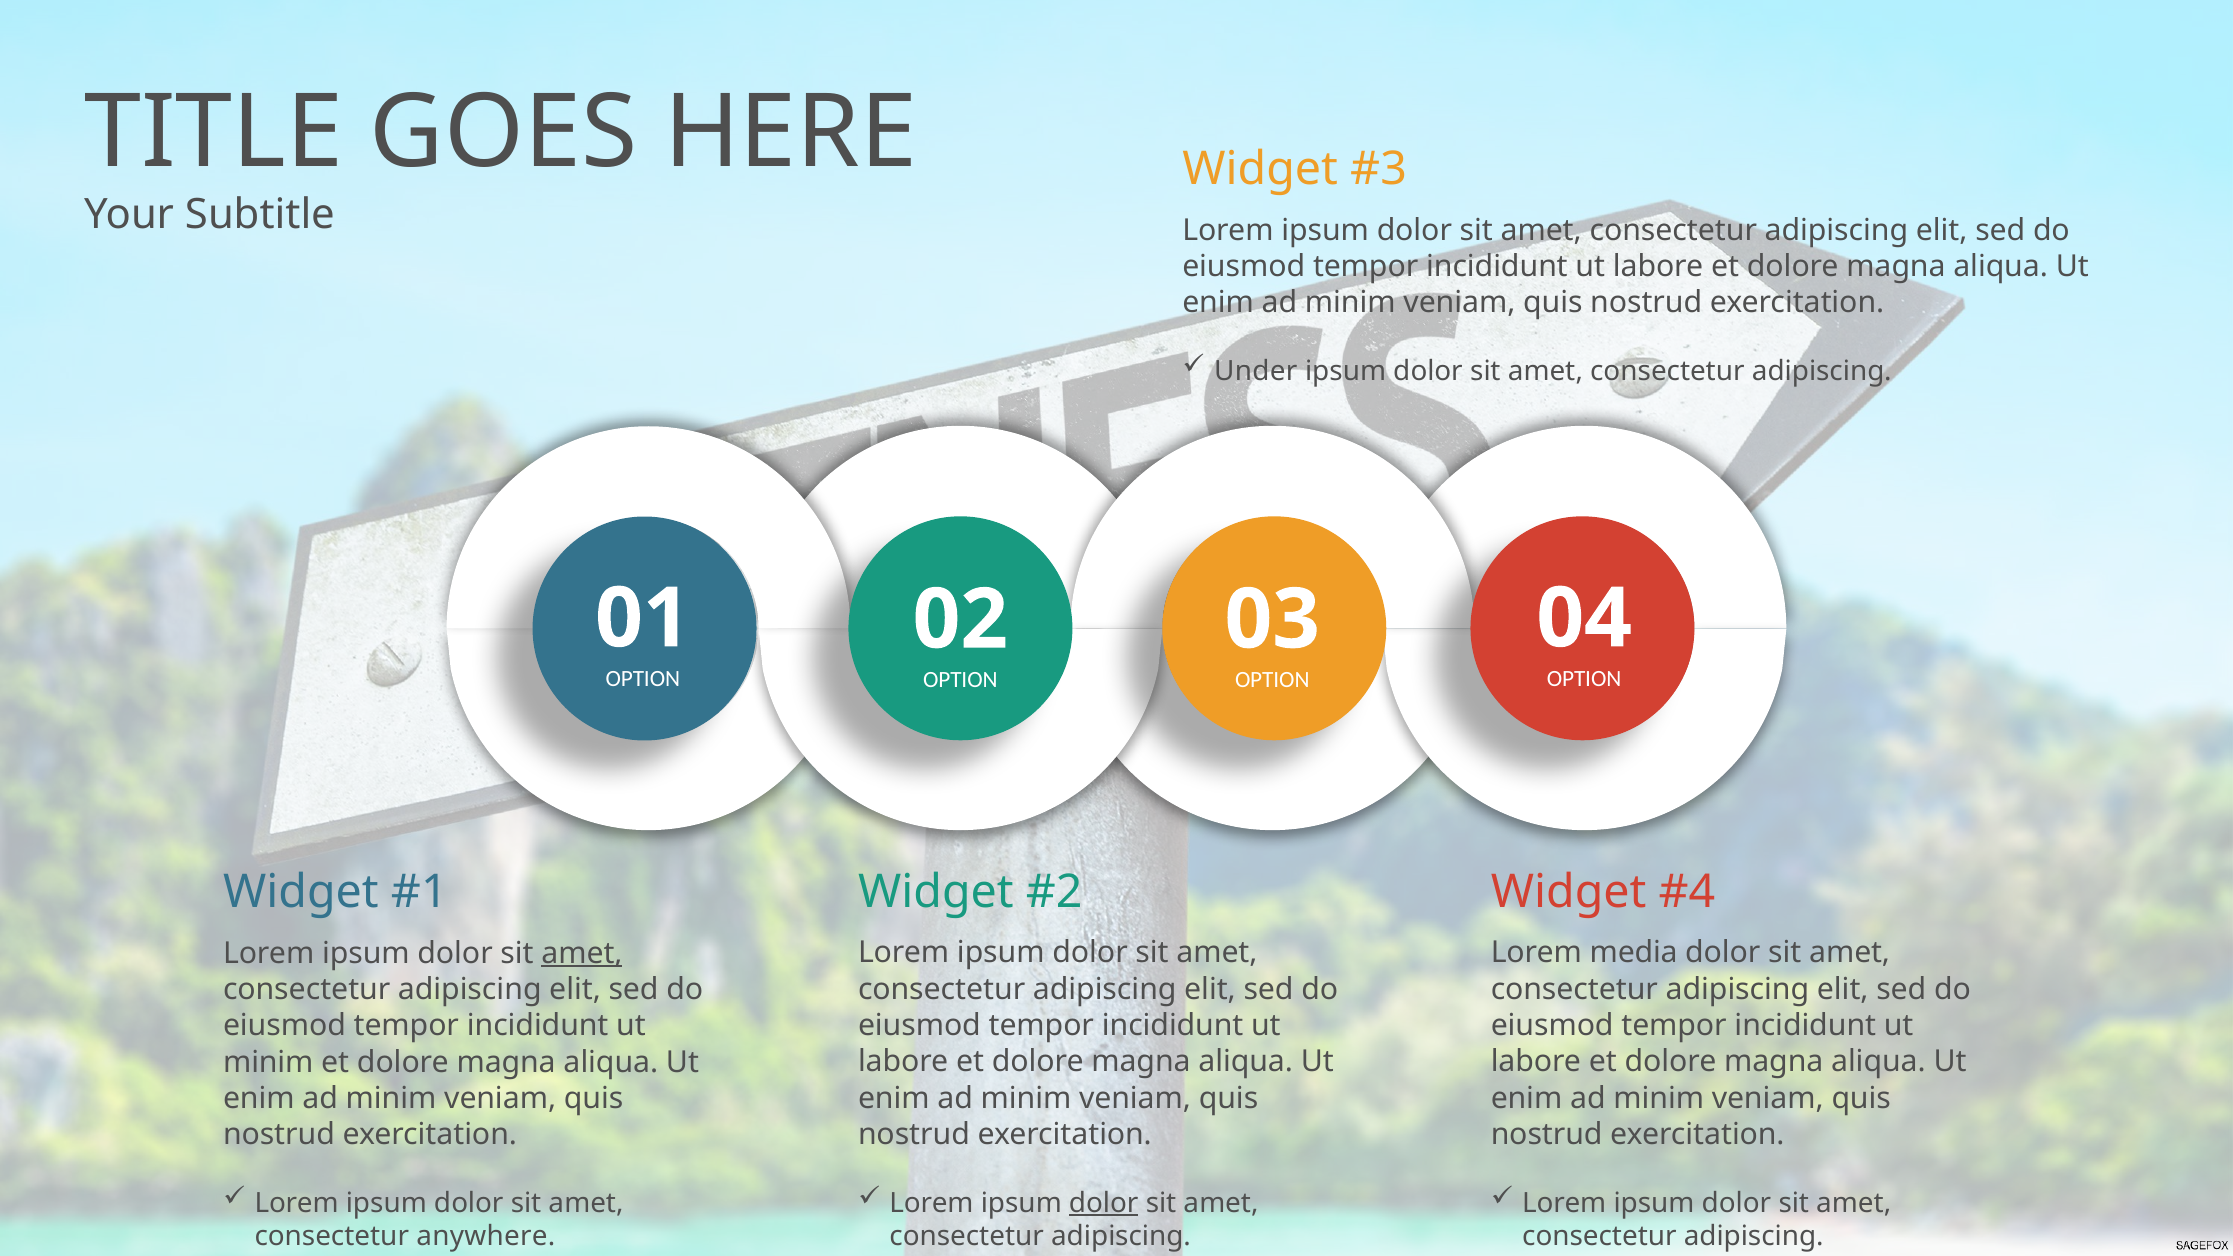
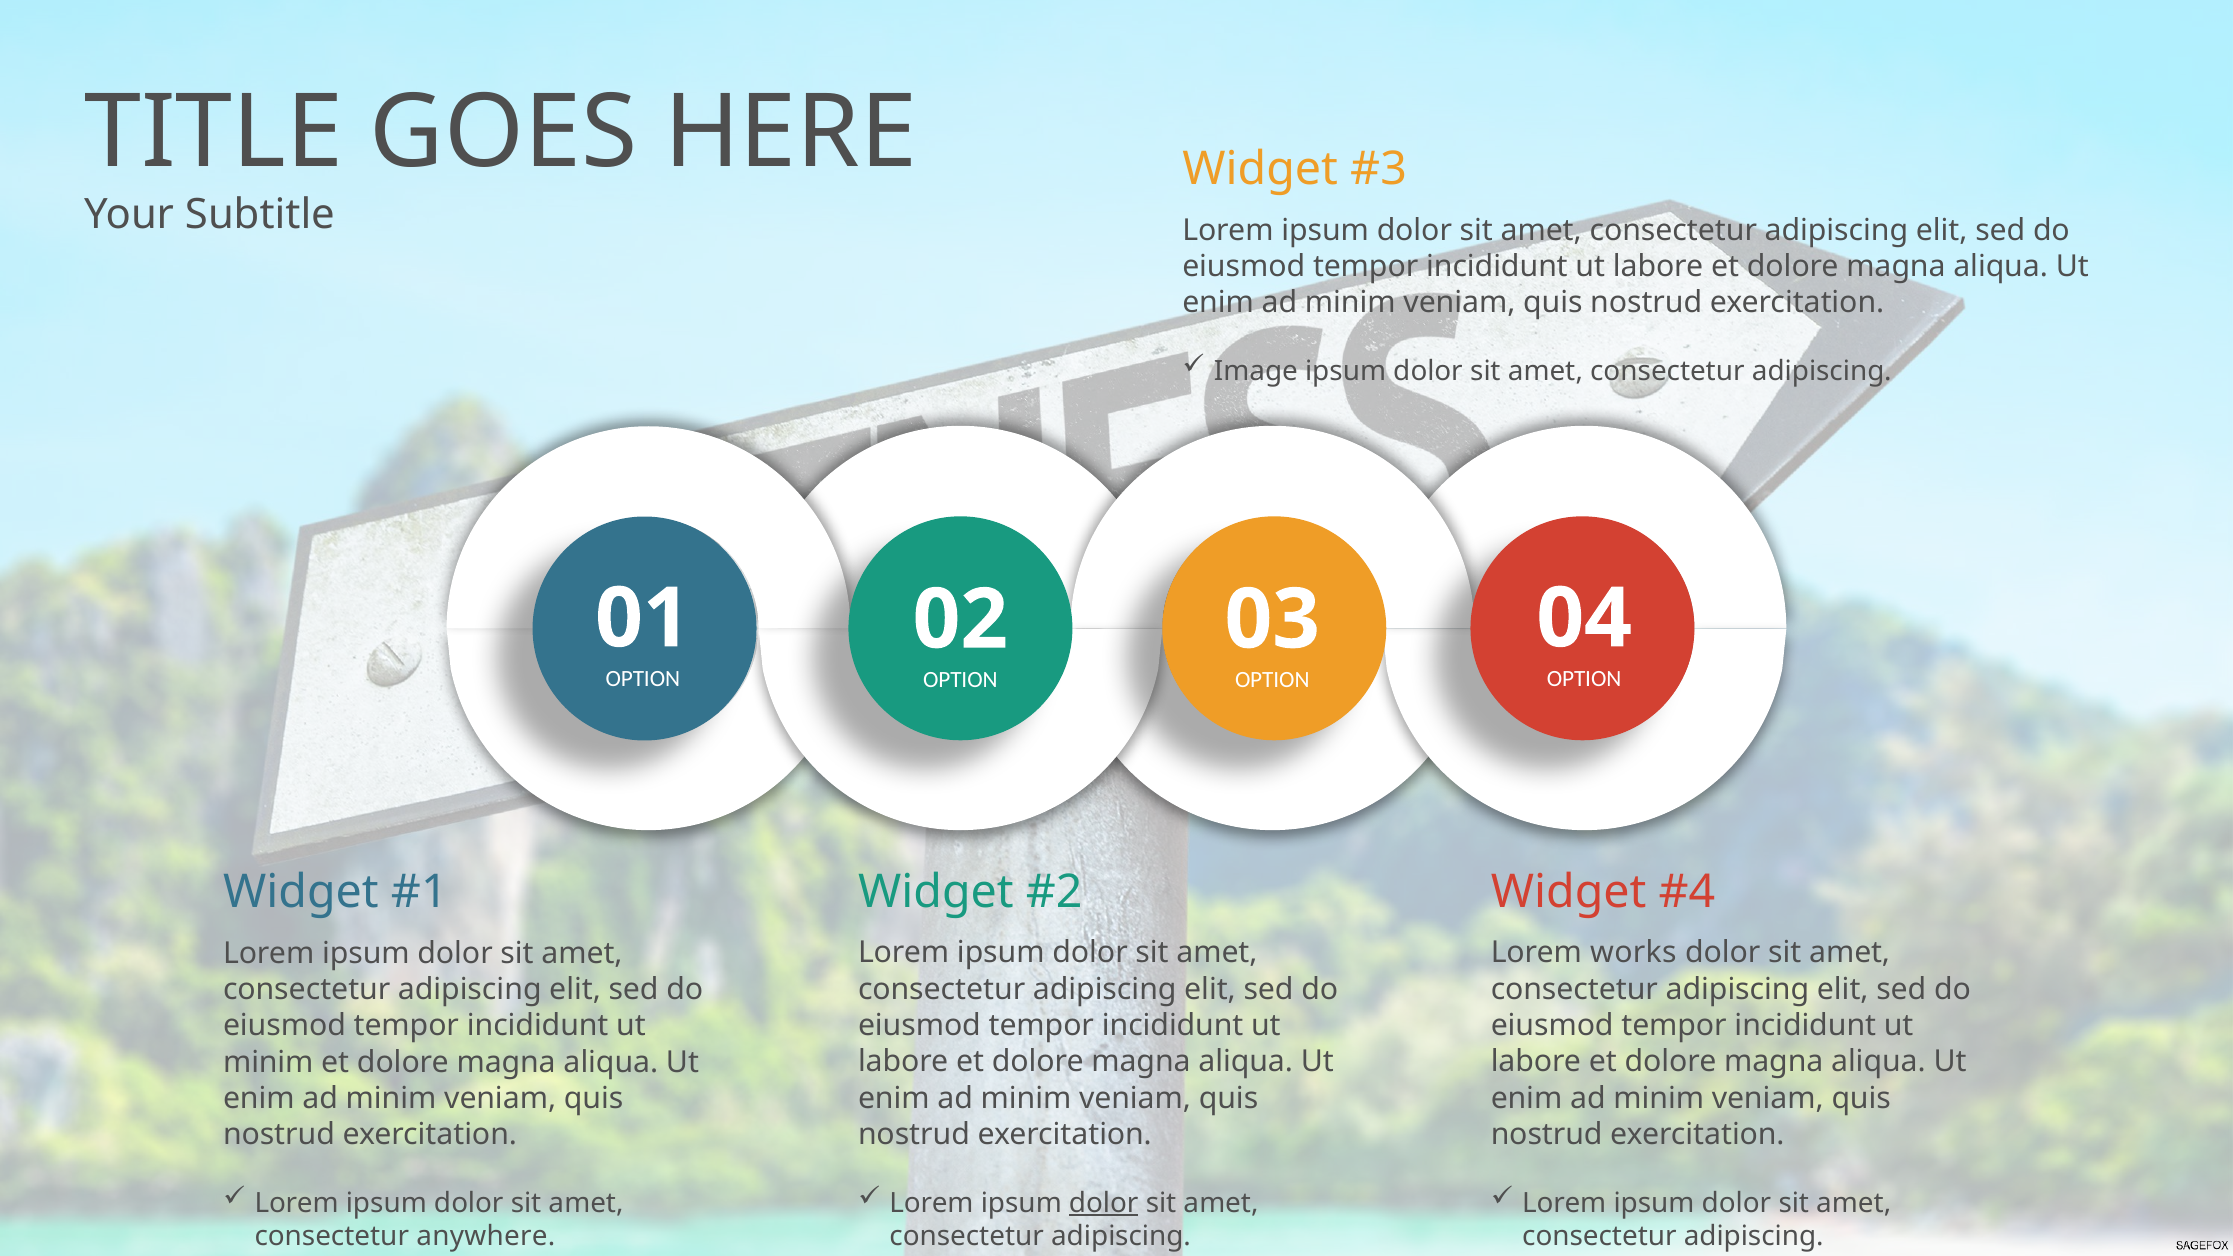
Under: Under -> Image (1256, 371)
amet underline: present -> none (582, 953)
media: media -> works (1633, 953)
